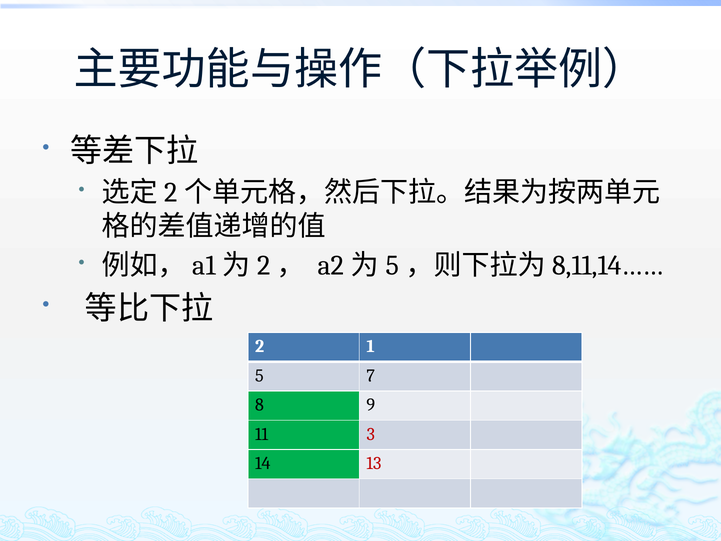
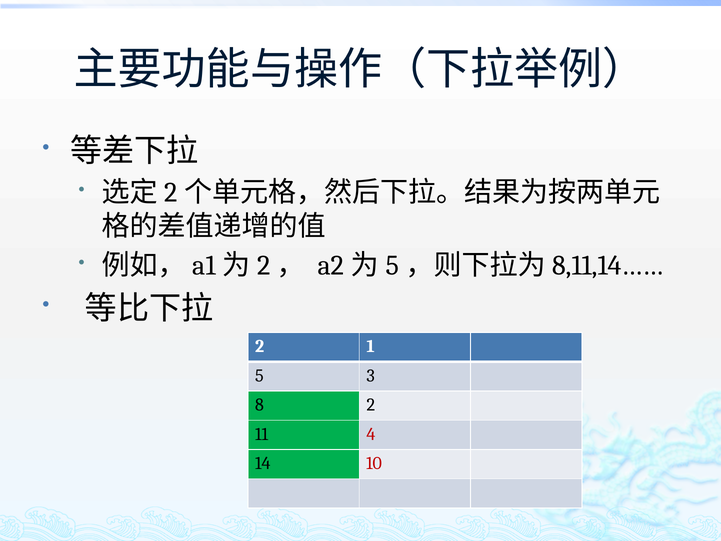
7: 7 -> 3 (371, 375)
8 9: 9 -> 2 (371, 405)
3: 3 -> 4 (371, 434)
13: 13 -> 10 (374, 463)
